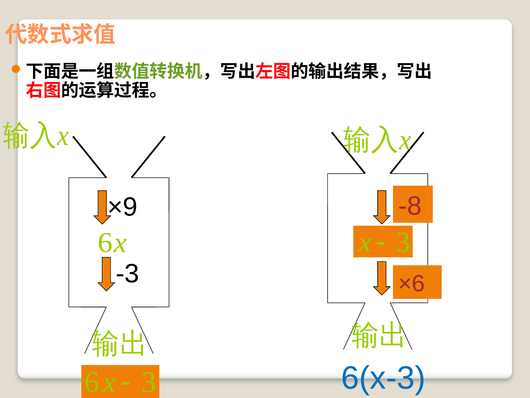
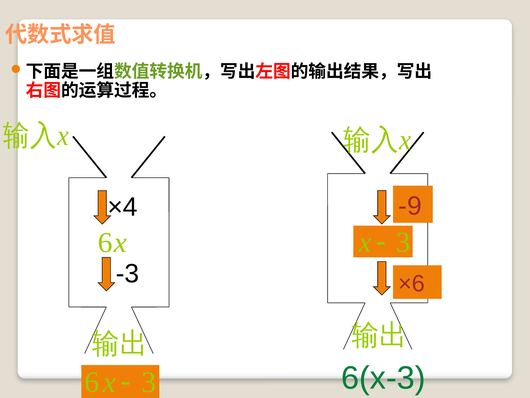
-8: -8 -> -9 (410, 206)
×9: ×9 -> ×4 (123, 207)
6(x-3 colour: blue -> green (383, 378)
